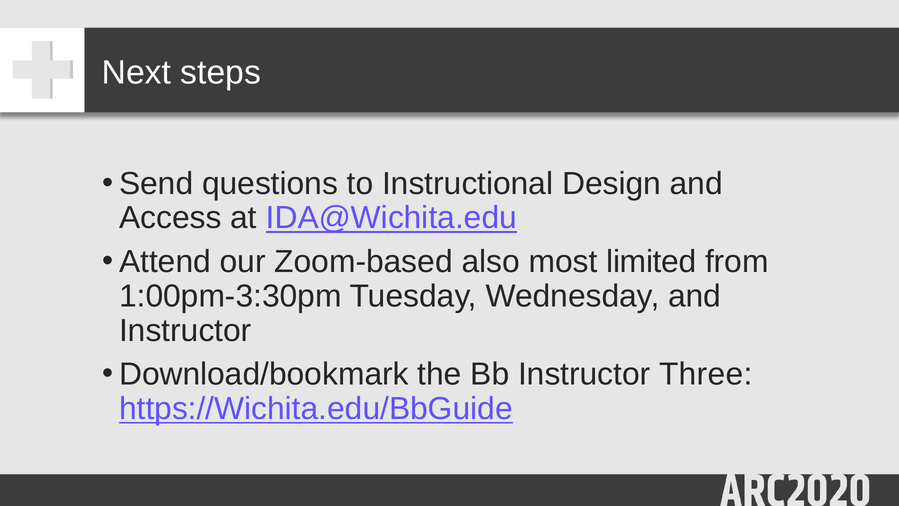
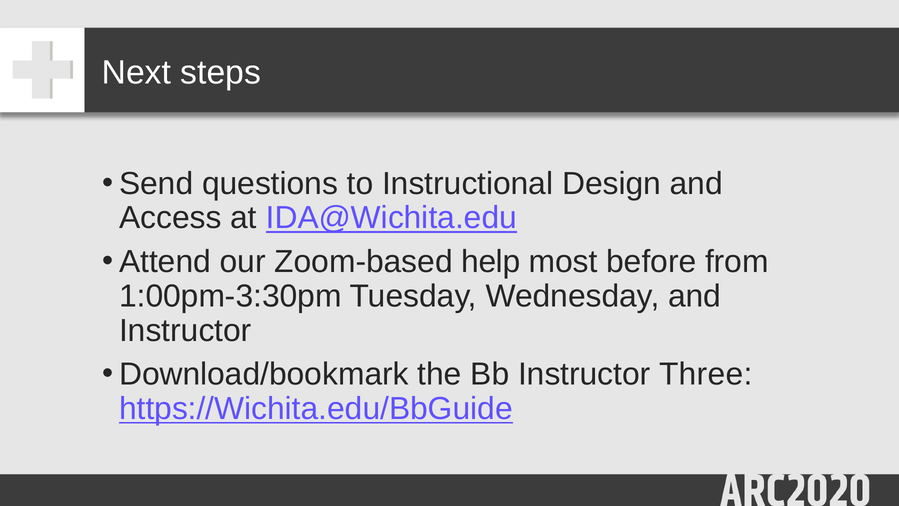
also: also -> help (491, 262)
limited: limited -> before (651, 262)
